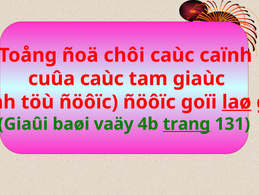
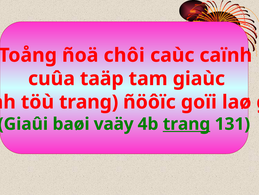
cuûa caùc: caùc -> taäp (102, 78)
töù ñöôïc: ñöôïc -> trang (89, 102)
laø underline: present -> none (237, 102)
